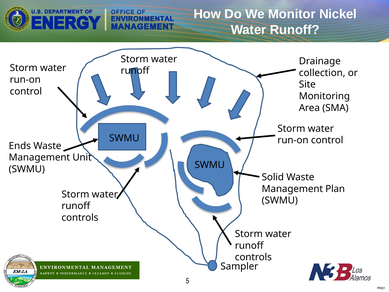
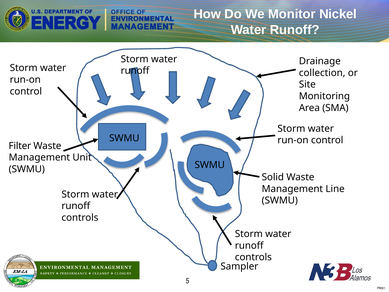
Ends: Ends -> Filter (20, 146)
Plan: Plan -> Line (335, 189)
